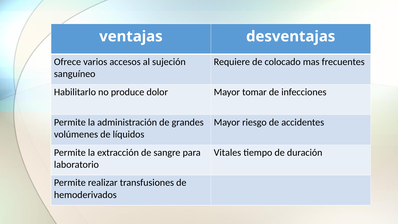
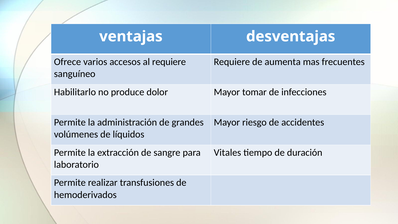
al sujeción: sujeción -> requiere (169, 62)
colocado: colocado -> aumenta (283, 62)
